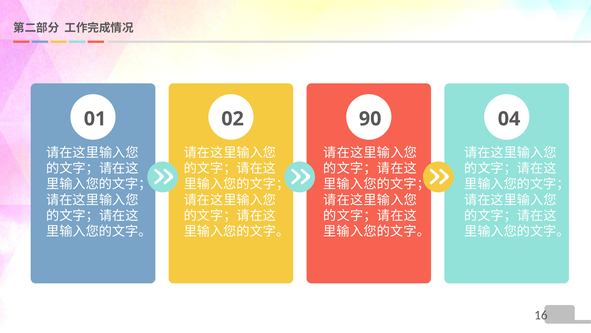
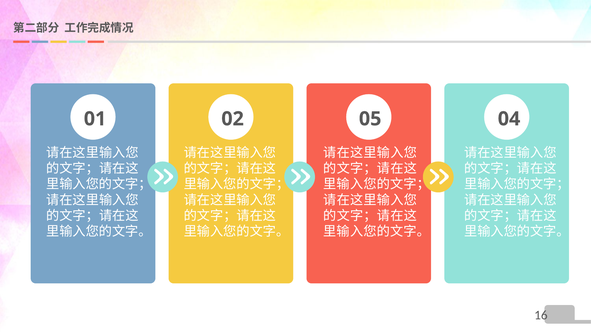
90: 90 -> 05 (370, 119)
